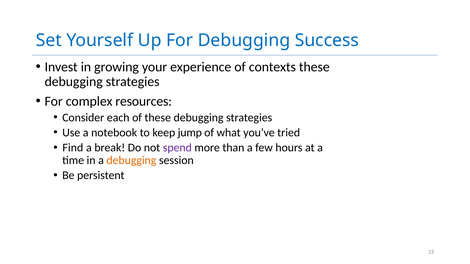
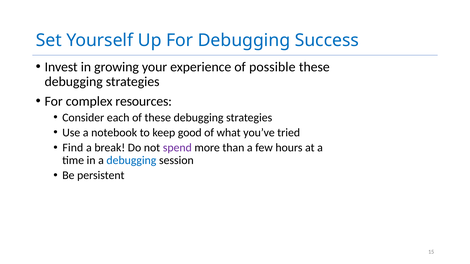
contexts: contexts -> possible (272, 67)
jump: jump -> good (190, 133)
debugging colour: orange -> blue (131, 161)
